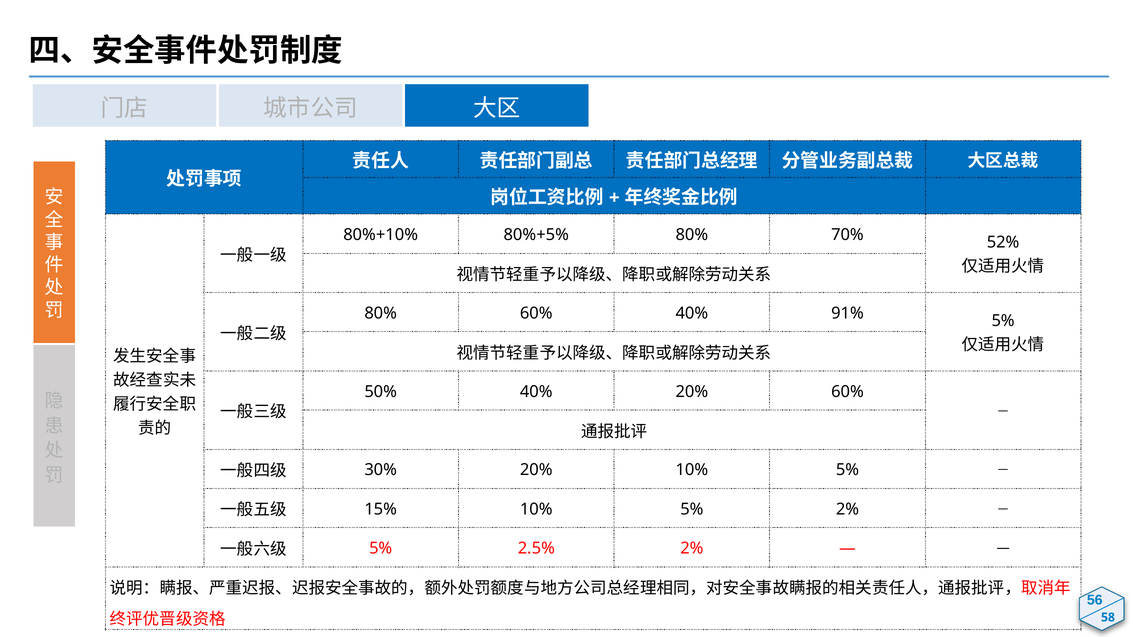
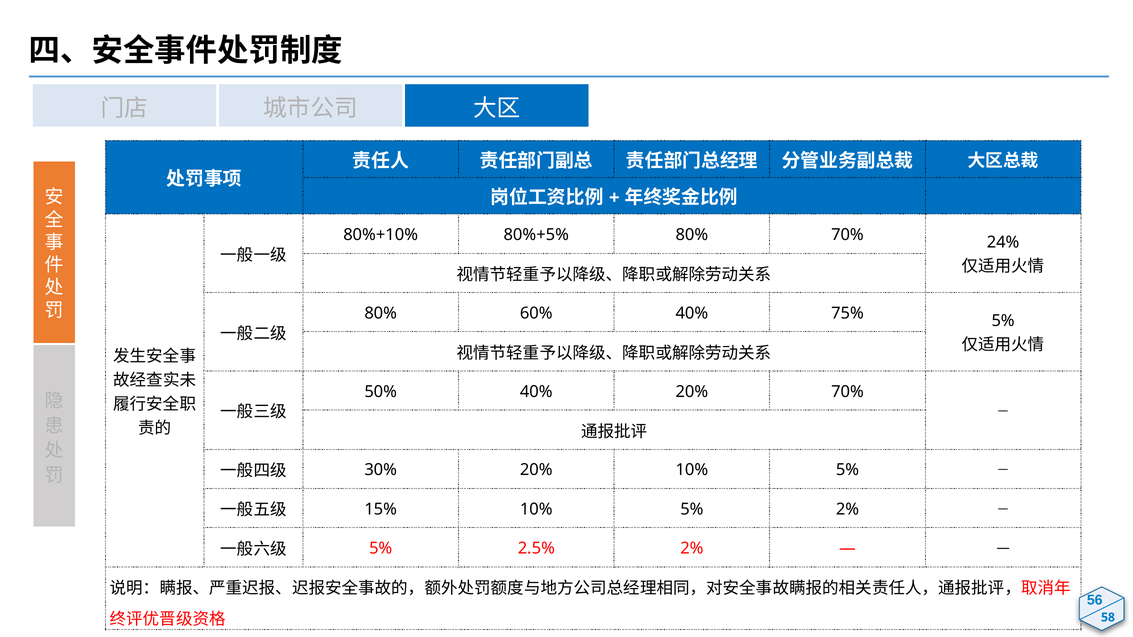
52%: 52% -> 24% (1003, 242)
91%: 91% -> 75% (847, 313)
20% 60%: 60% -> 70% (847, 392)
